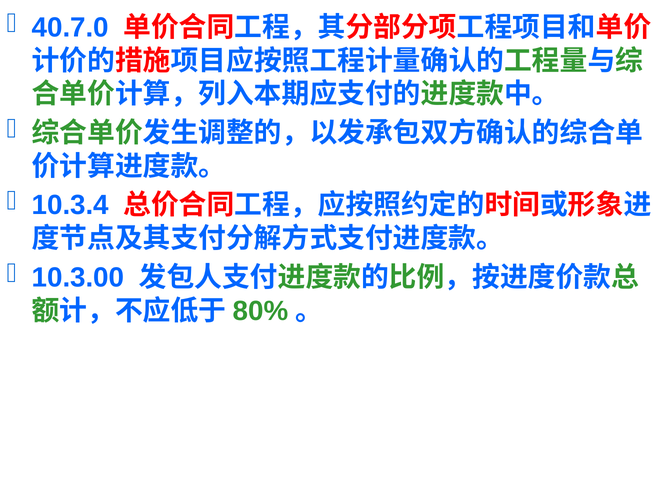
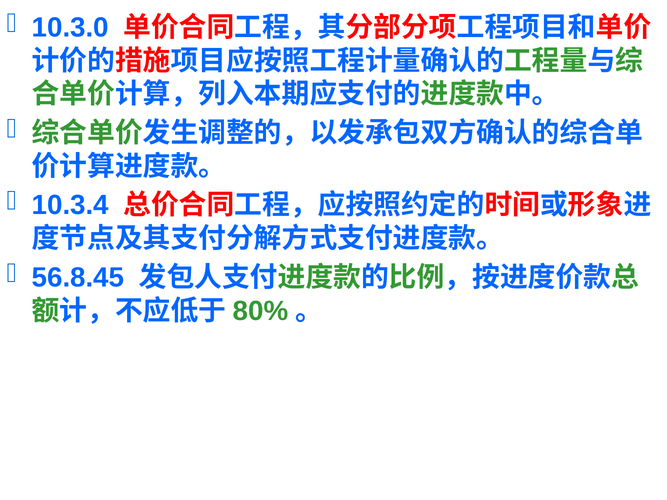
40.7.0: 40.7.0 -> 10.3.0 (70, 28)
10.3.00: 10.3.00 -> 56.8.45 (78, 278)
